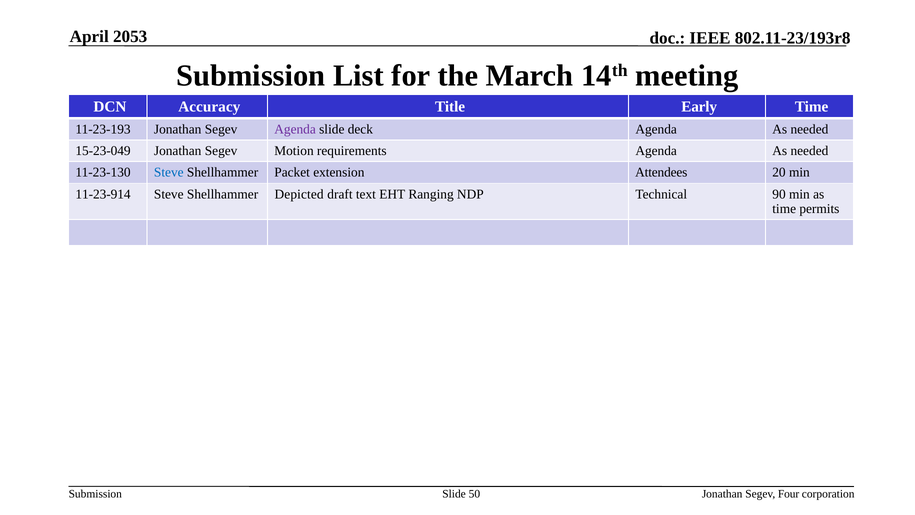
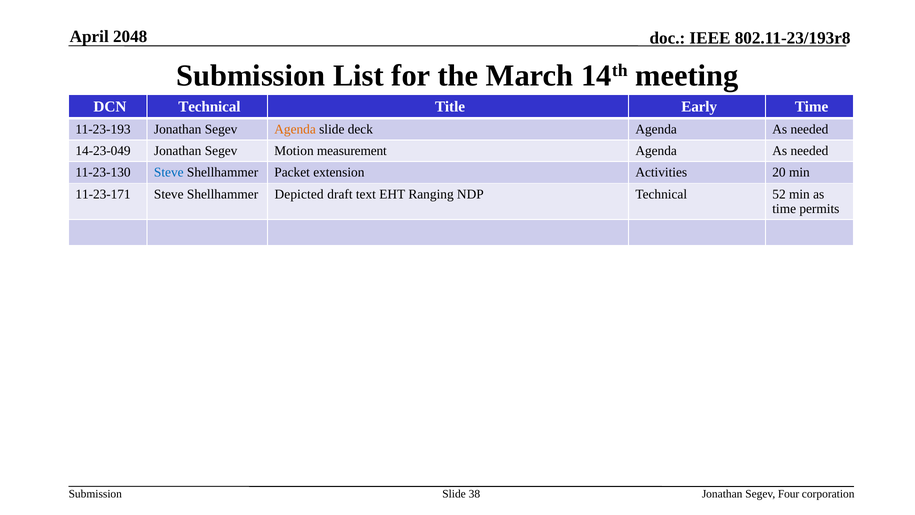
2053: 2053 -> 2048 (130, 36)
DCN Accuracy: Accuracy -> Technical (209, 107)
Agenda colour: purple -> orange (295, 129)
15-23-049: 15-23-049 -> 14-23-049 (103, 151)
requirements: requirements -> measurement (352, 151)
Attendees: Attendees -> Activities (661, 172)
11-23-914: 11-23-914 -> 11-23-171 (103, 194)
90: 90 -> 52 (779, 194)
50: 50 -> 38 (474, 494)
